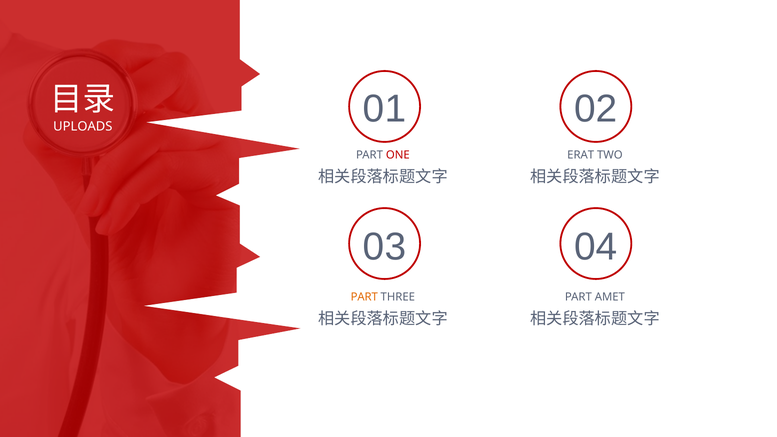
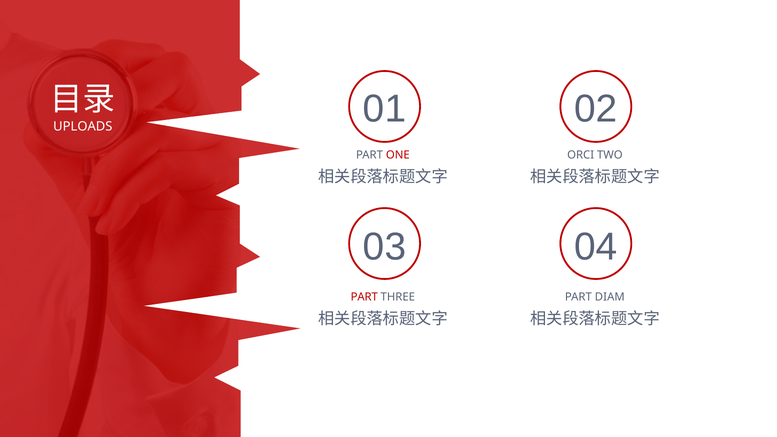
ERAT: ERAT -> ORCI (581, 155)
PART colour: orange -> red (364, 297)
AMET: AMET -> DIAM (610, 297)
